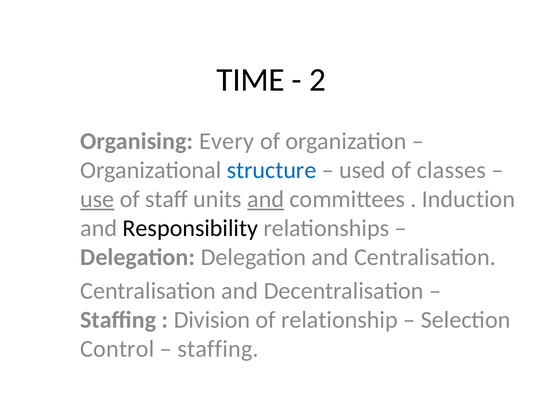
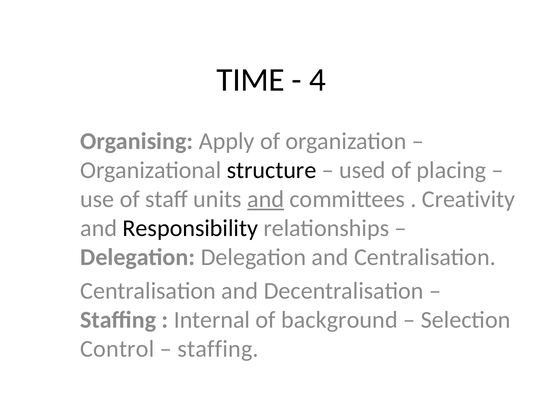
2: 2 -> 4 (318, 80)
Every: Every -> Apply (227, 141)
structure colour: blue -> black (272, 170)
classes: classes -> placing (451, 170)
use underline: present -> none (97, 199)
Induction: Induction -> Creativity (469, 199)
Division: Division -> Internal (212, 320)
relationship: relationship -> background (339, 320)
